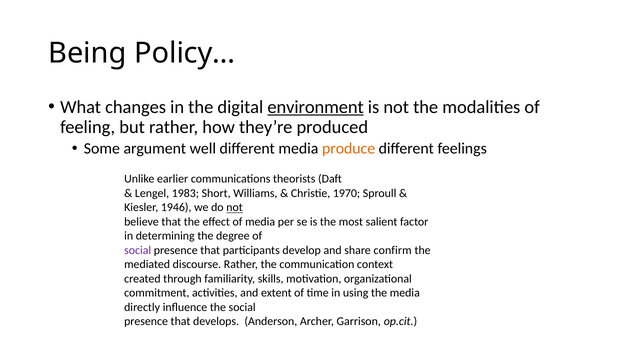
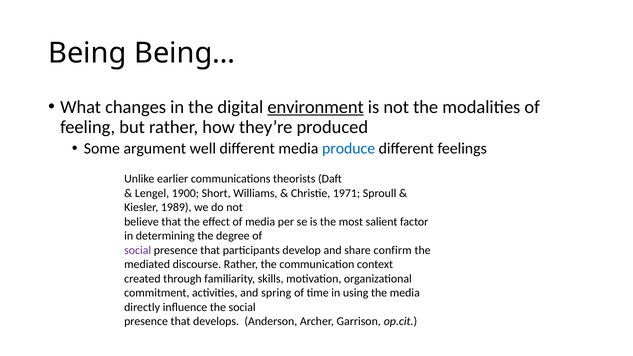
Policy…: Policy… -> Being… (185, 53)
produce colour: orange -> blue (349, 149)
1983: 1983 -> 1900 (185, 193)
1970: 1970 -> 1971 (347, 193)
1946: 1946 -> 1989 (176, 208)
not underline: present -> none (235, 208)
extent: extent -> spring (276, 293)
